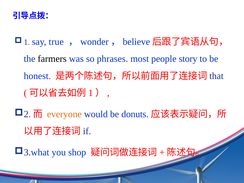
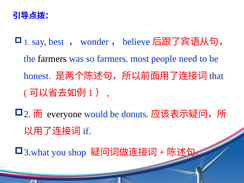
true: true -> best (56, 42)
so phrases: phrases -> farmers (112, 59)
story: story -> need (188, 59)
everyone colour: orange -> black (64, 114)
